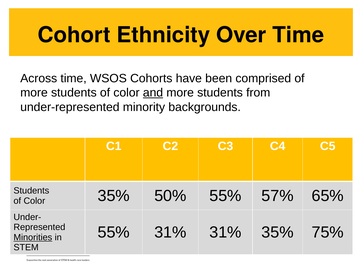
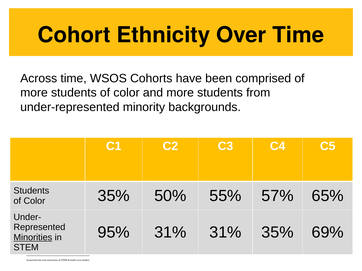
and underline: present -> none (153, 93)
55%: 55% -> 95% (114, 233)
75%: 75% -> 69% (328, 233)
